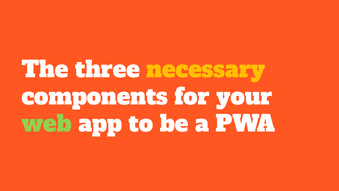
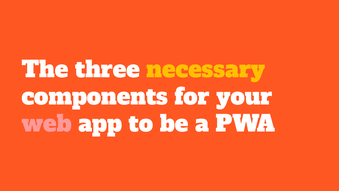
web colour: light green -> pink (47, 124)
